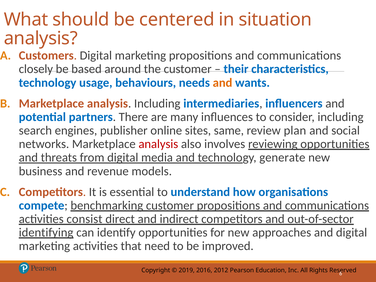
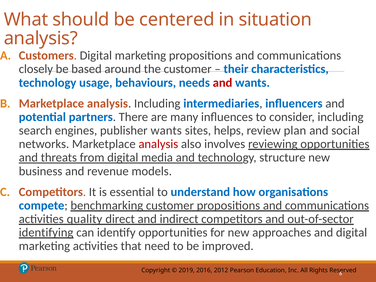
and colour: orange -> red (223, 83)
publisher online: online -> wants (166, 131)
same: same -> helps (229, 131)
generate: generate -> structure (282, 158)
consist: consist -> quality (84, 219)
